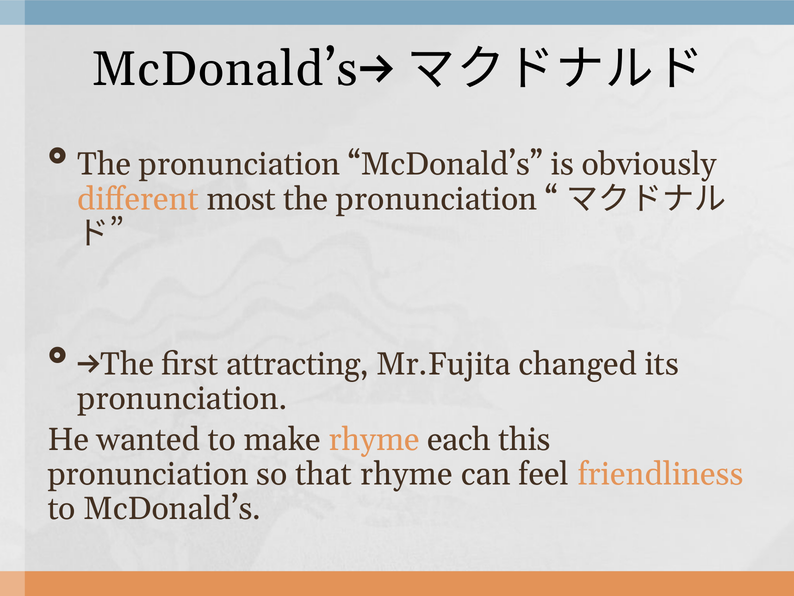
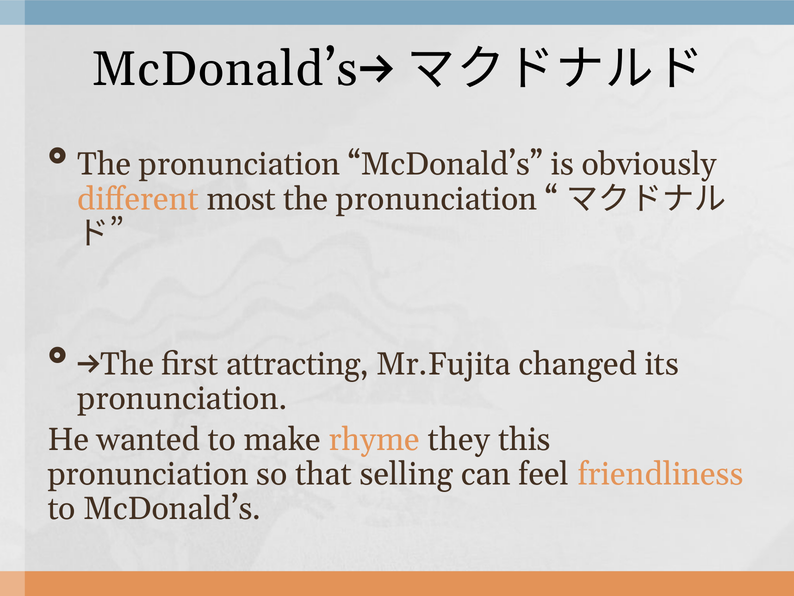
each: each -> they (459, 439)
that rhyme: rhyme -> selling (406, 474)
